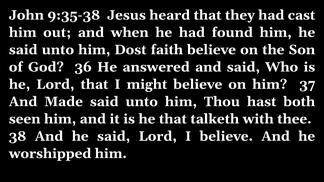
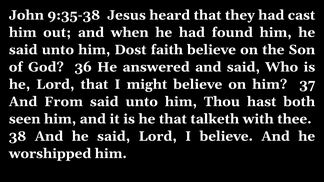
Made: Made -> From (64, 102)
